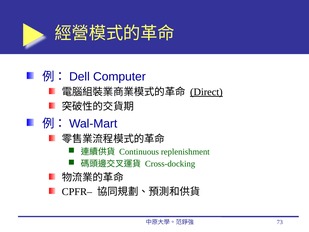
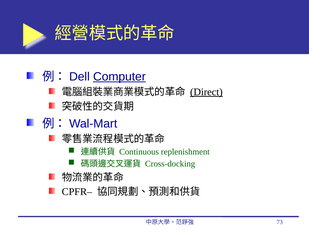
Computer underline: none -> present (119, 77)
